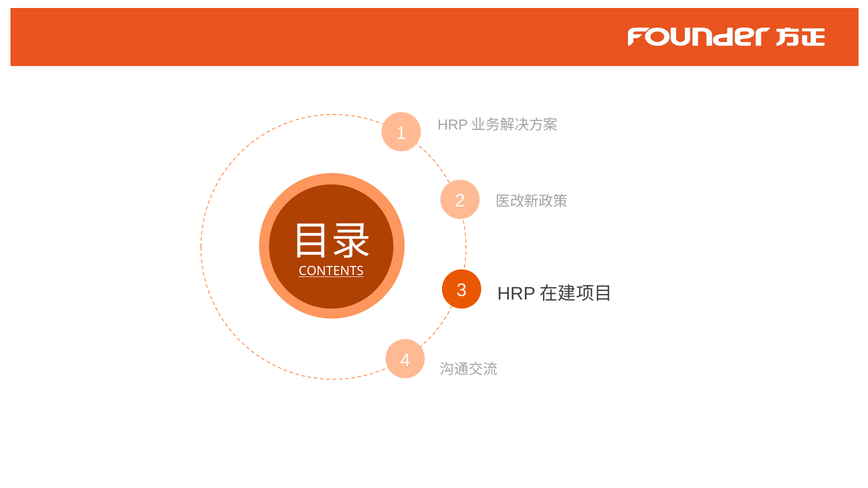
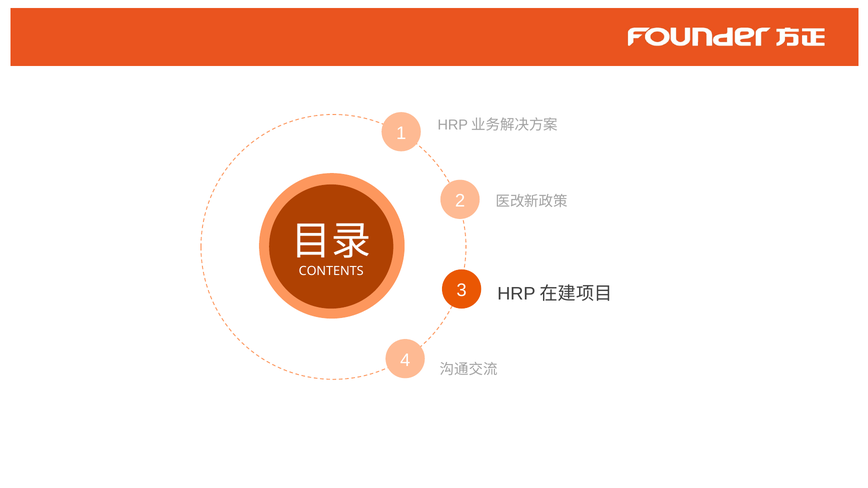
CONTENTS underline: present -> none (331, 271)
